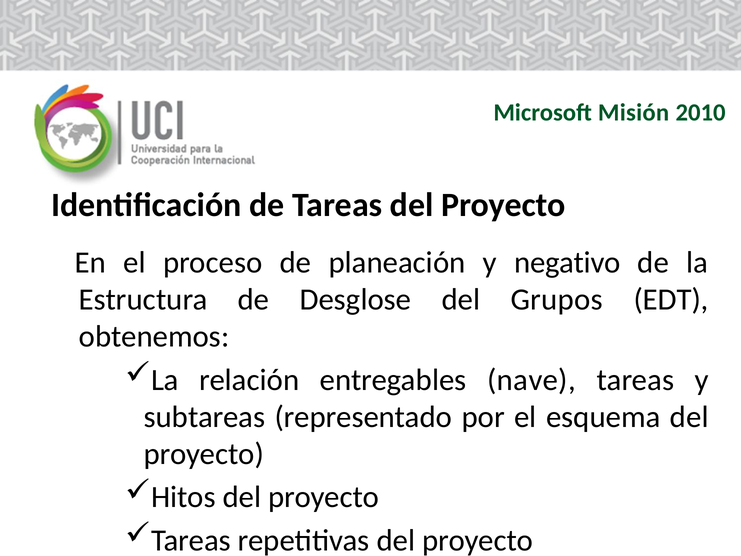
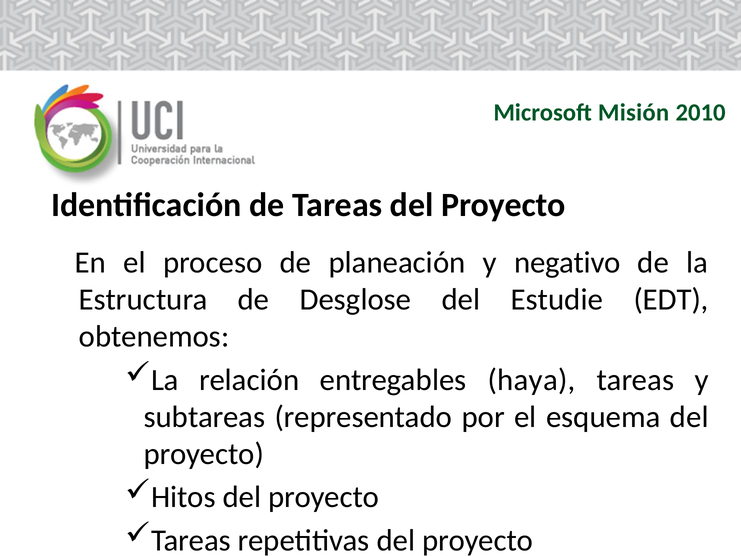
Grupos: Grupos -> Estudie (557, 299)
nave: nave -> haya (532, 380)
